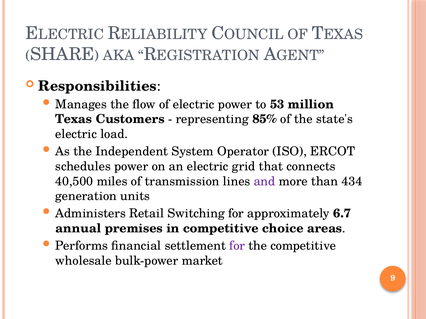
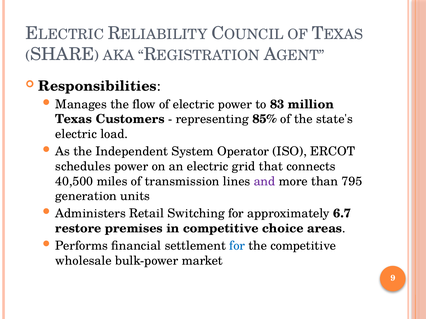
53: 53 -> 83 (277, 104)
434: 434 -> 795 (352, 182)
annual: annual -> restore (78, 229)
for colour: purple -> blue (237, 246)
